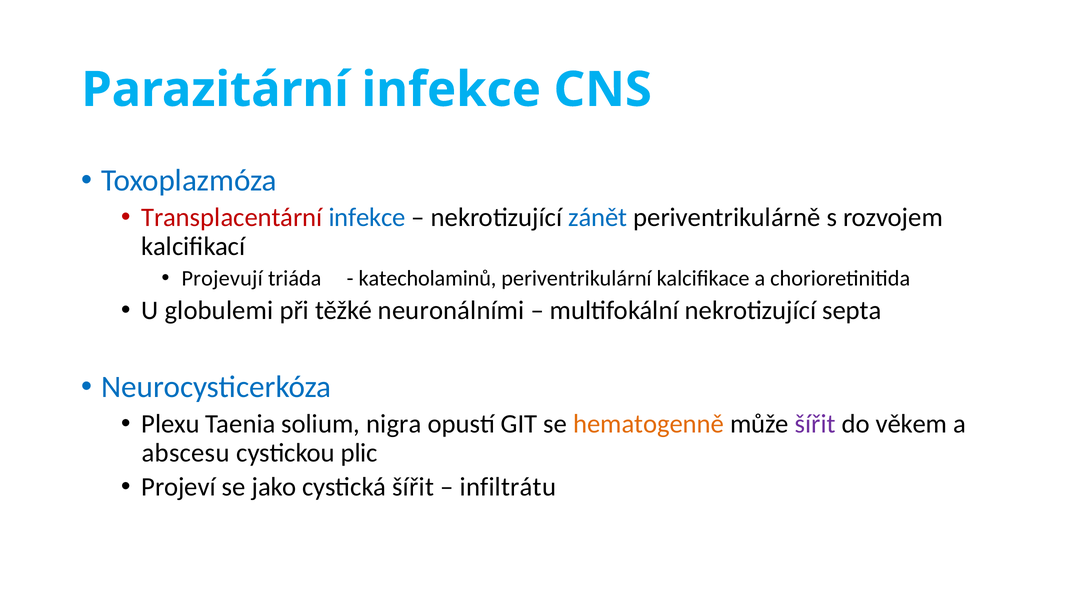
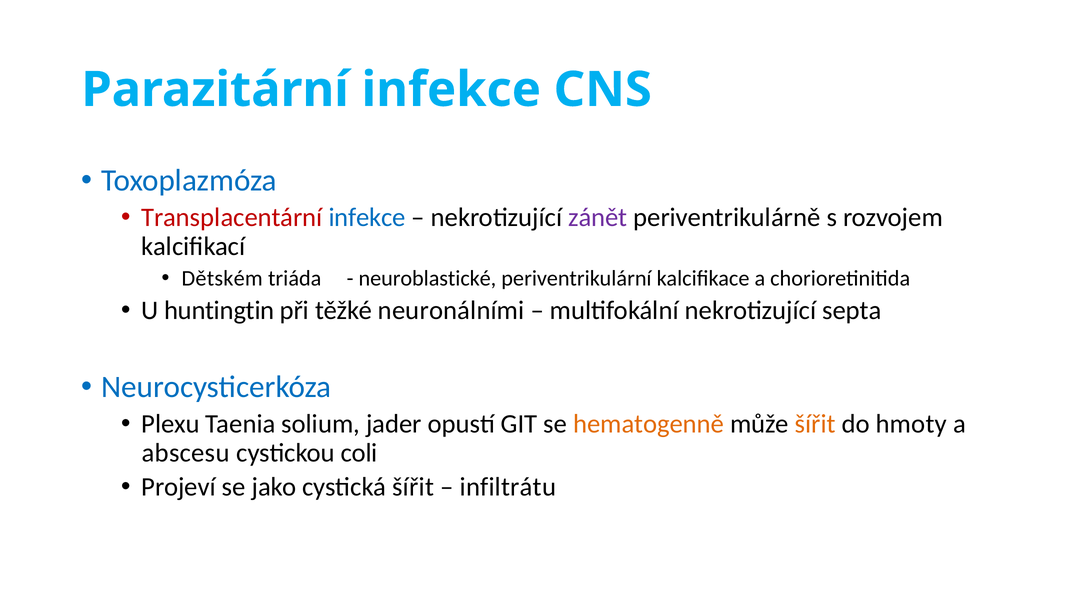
zánět colour: blue -> purple (598, 217)
Projevují: Projevují -> Dětském (222, 278)
katecholaminů: katecholaminů -> neuroblastické (427, 278)
globulemi: globulemi -> huntingtin (219, 310)
nigra: nigra -> jader (394, 424)
šířit colour: purple -> orange (815, 424)
věkem: věkem -> hmoty (911, 424)
plic: plic -> coli (359, 453)
